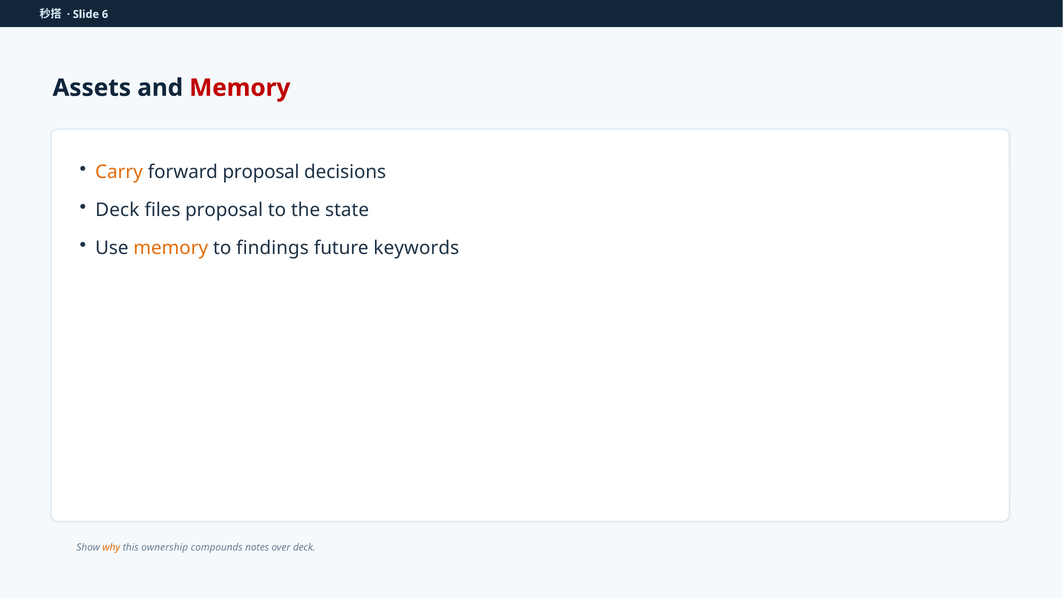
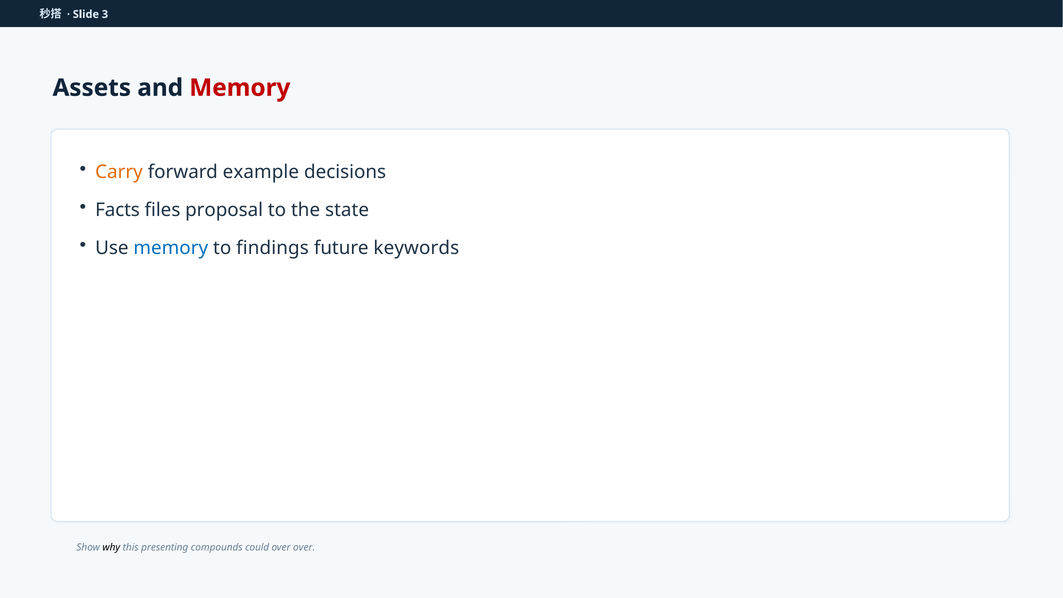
6: 6 -> 3 (105, 14)
forward proposal: proposal -> example (261, 172)
Deck: Deck -> Facts (118, 210)
memory colour: orange -> blue (171, 248)
why colour: orange -> black (111, 548)
ownership: ownership -> presenting (165, 548)
notes: notes -> could (257, 548)
over deck: deck -> over (304, 548)
